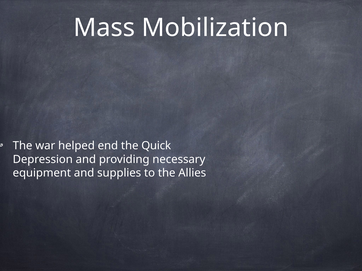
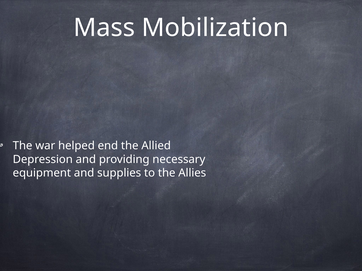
Quick: Quick -> Allied (156, 146)
